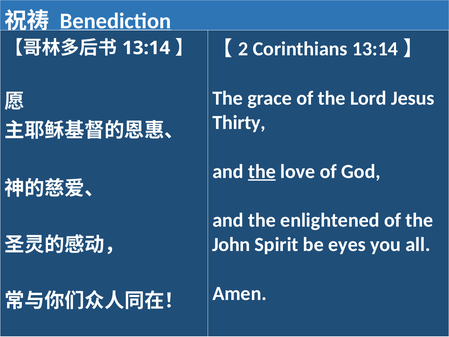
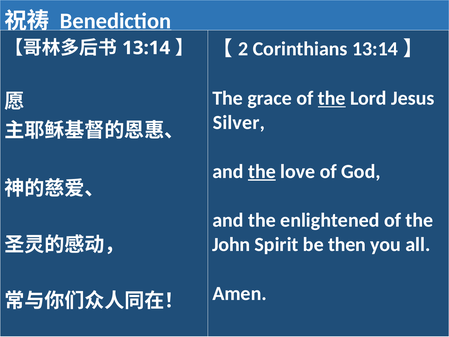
the underline: none -> present (332, 98)
Thirty: Thirty -> Silver (239, 123)
eyes: eyes -> then (347, 245)
